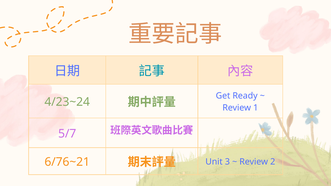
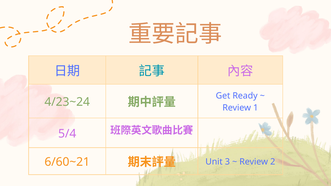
5/7: 5/7 -> 5/4 (67, 134)
6/76~21: 6/76~21 -> 6/60~21 (67, 162)
